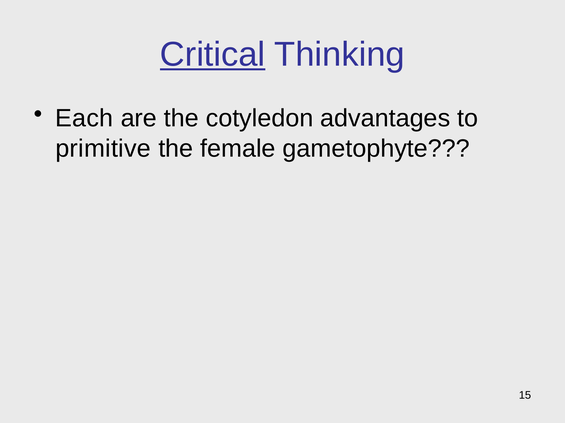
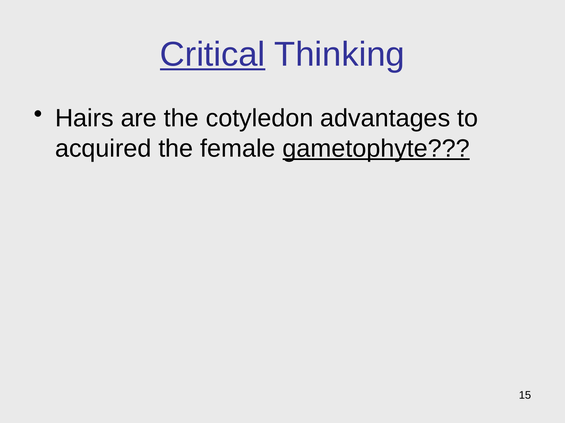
Each: Each -> Hairs (84, 119)
primitive: primitive -> acquired (103, 149)
gametophyte underline: none -> present (376, 149)
